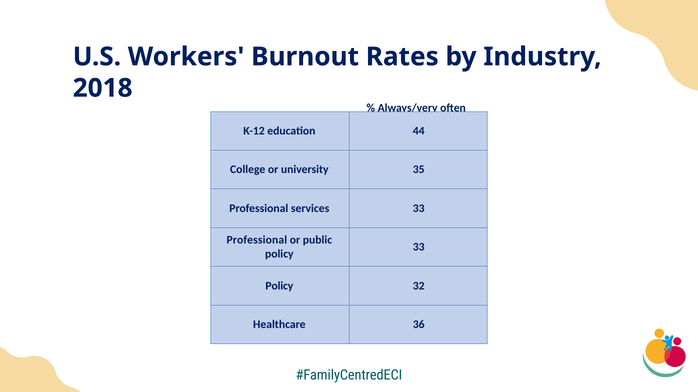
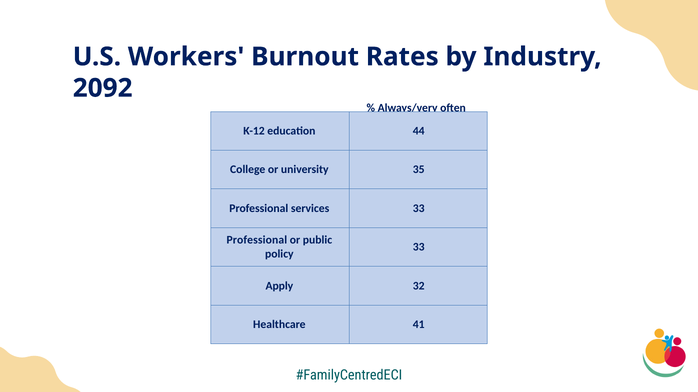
2018: 2018 -> 2092 (103, 88)
Policy: Policy -> Apply (279, 286)
36: 36 -> 41 (419, 325)
